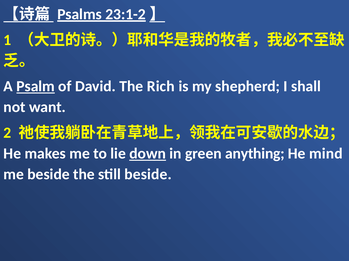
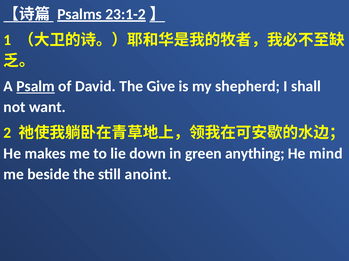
Rich: Rich -> Give (161, 87)
down underline: present -> none (148, 154)
still beside: beside -> anoint (148, 175)
